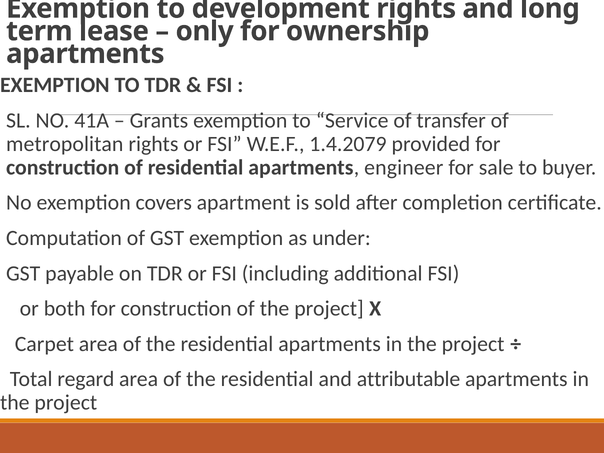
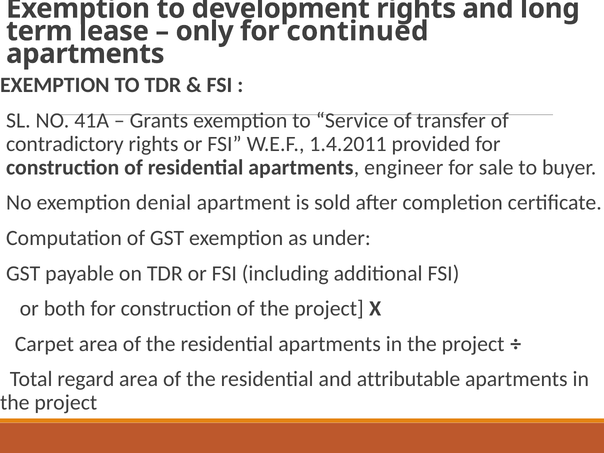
ownership: ownership -> continued (357, 31)
metropolitan: metropolitan -> contradictory (65, 144)
1.4.2079: 1.4.2079 -> 1.4.2011 (348, 144)
covers: covers -> denial (164, 203)
